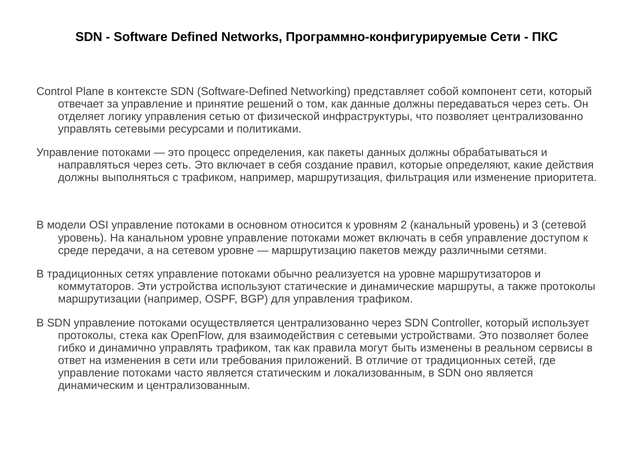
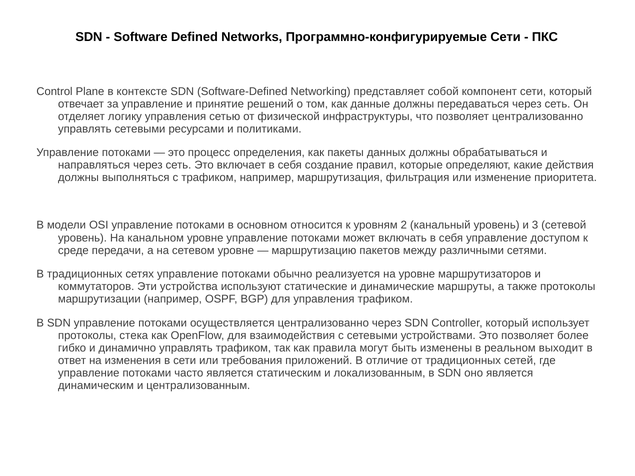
сервисы: сервисы -> выходит (561, 348)
